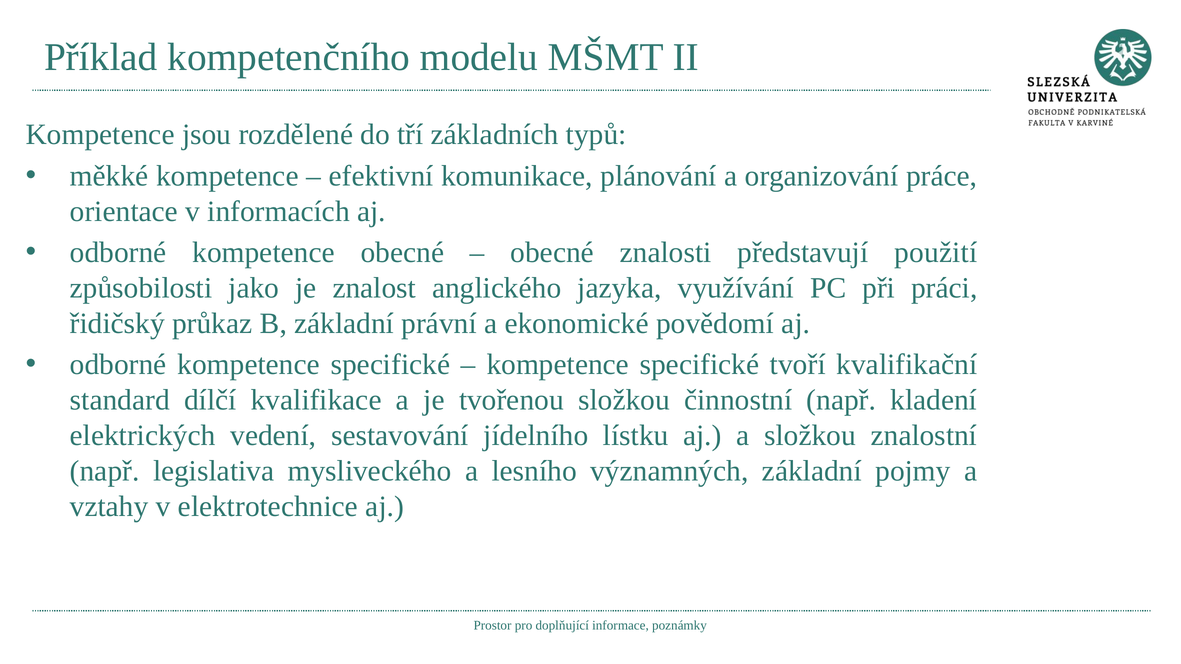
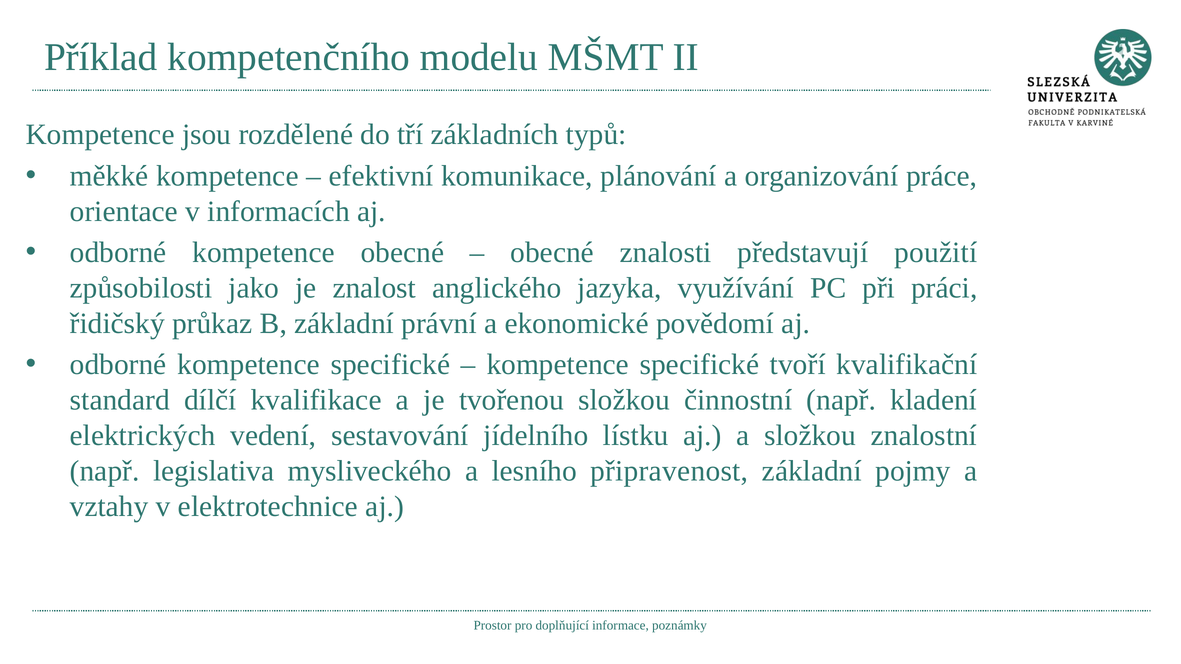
významných: významných -> připravenost (669, 471)
